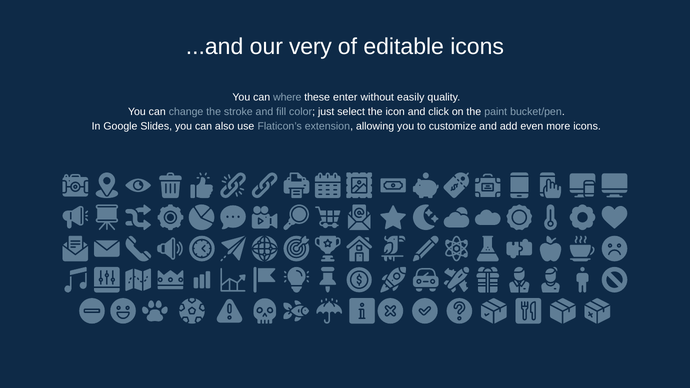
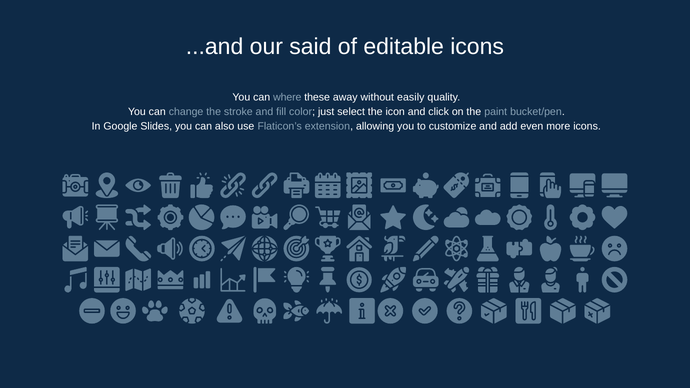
very: very -> said (310, 47)
enter: enter -> away (345, 97)
